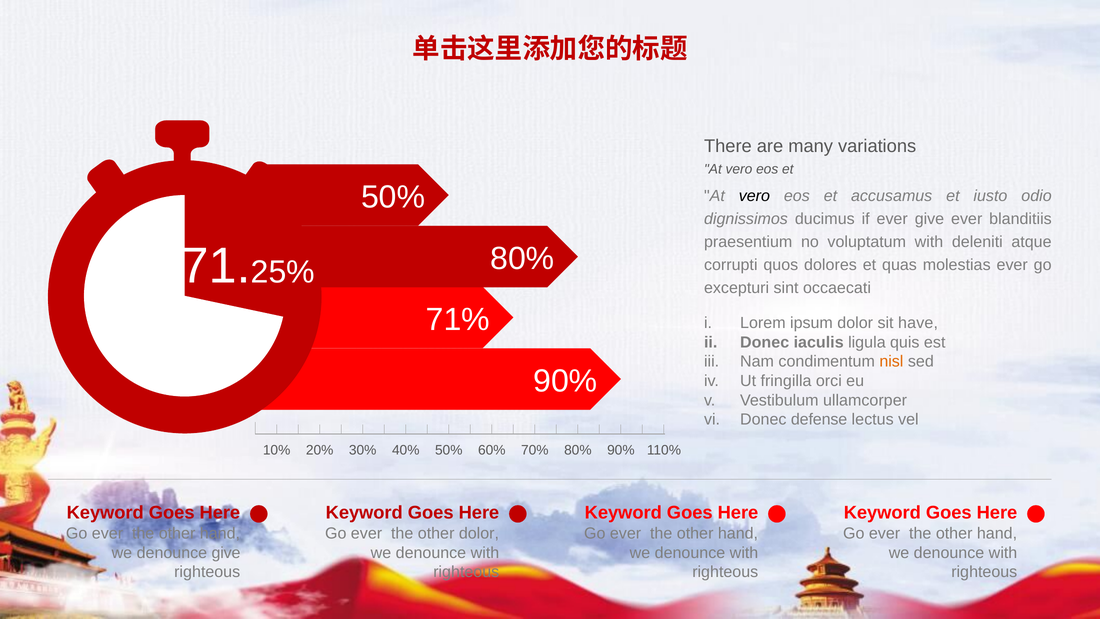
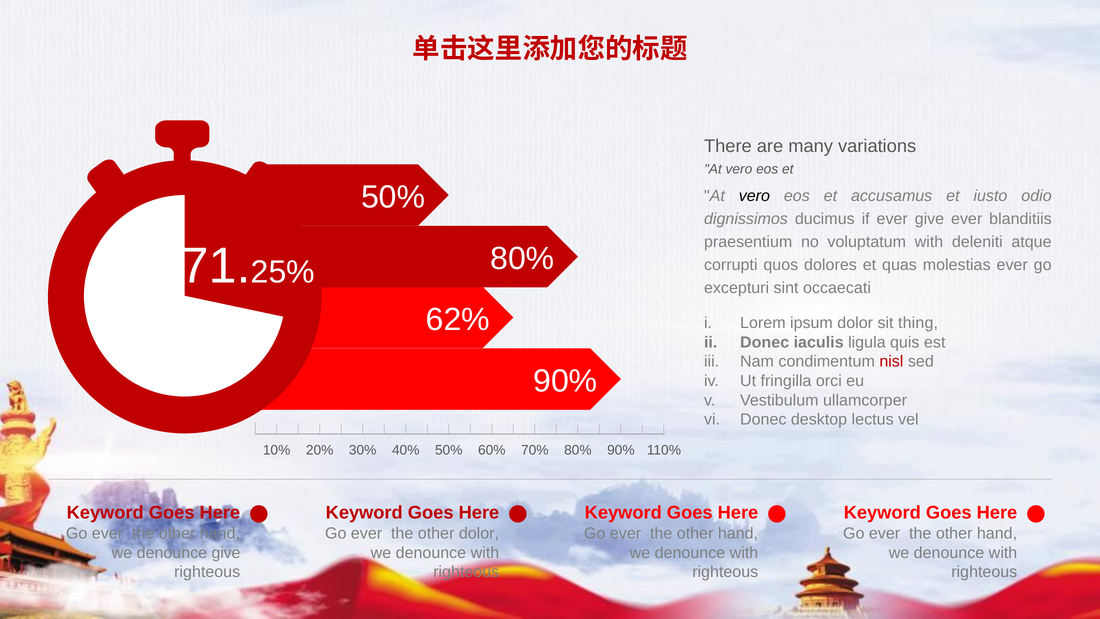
71%: 71% -> 62% (458, 320)
have: have -> thing (918, 323)
nisl colour: orange -> red (891, 362)
defense: defense -> desktop (819, 419)
